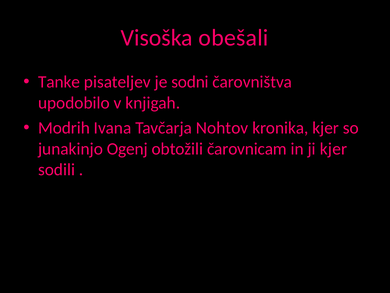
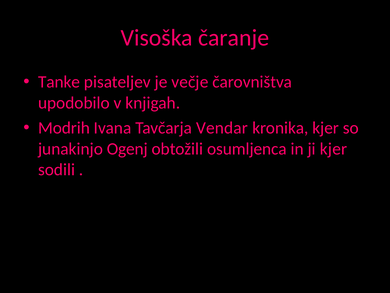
obešali: obešali -> čaranje (234, 38)
sodni: sodni -> večje (190, 82)
Nohtov: Nohtov -> Vendar (222, 128)
čarovnicam: čarovnicam -> osumljenca (247, 149)
